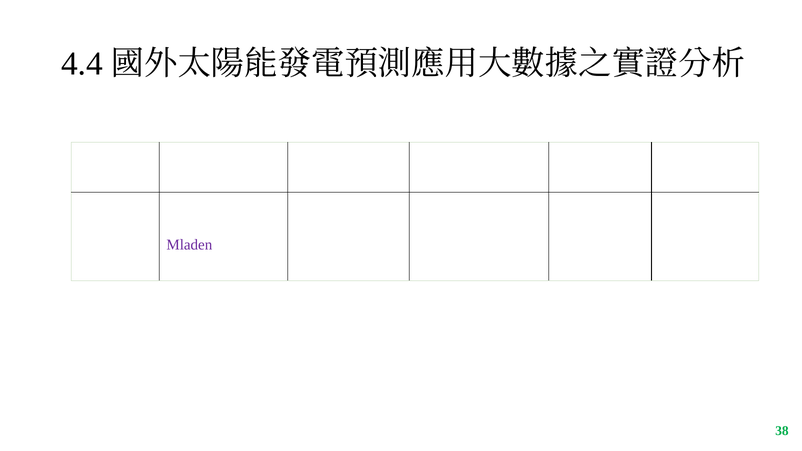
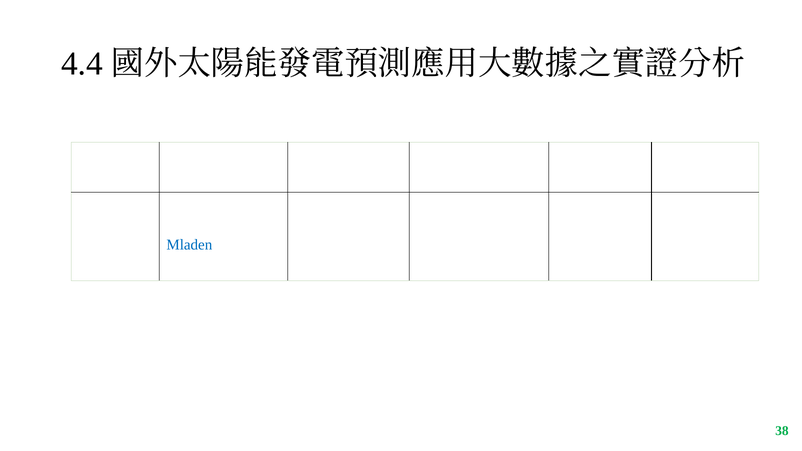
Mladen colour: purple -> blue (189, 245)
